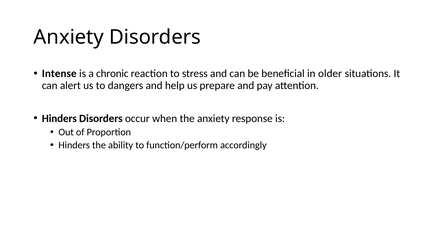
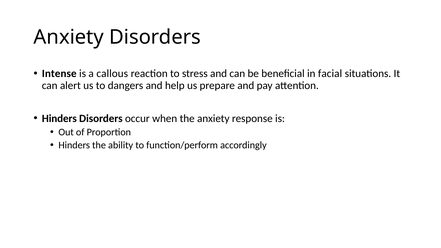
chronic: chronic -> callous (112, 74)
older: older -> facial (330, 74)
